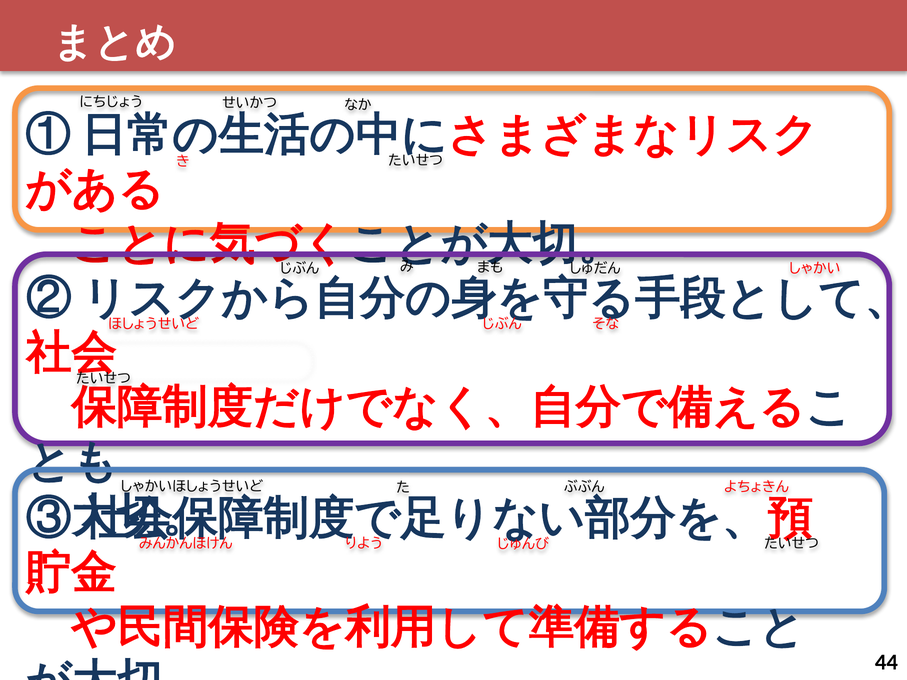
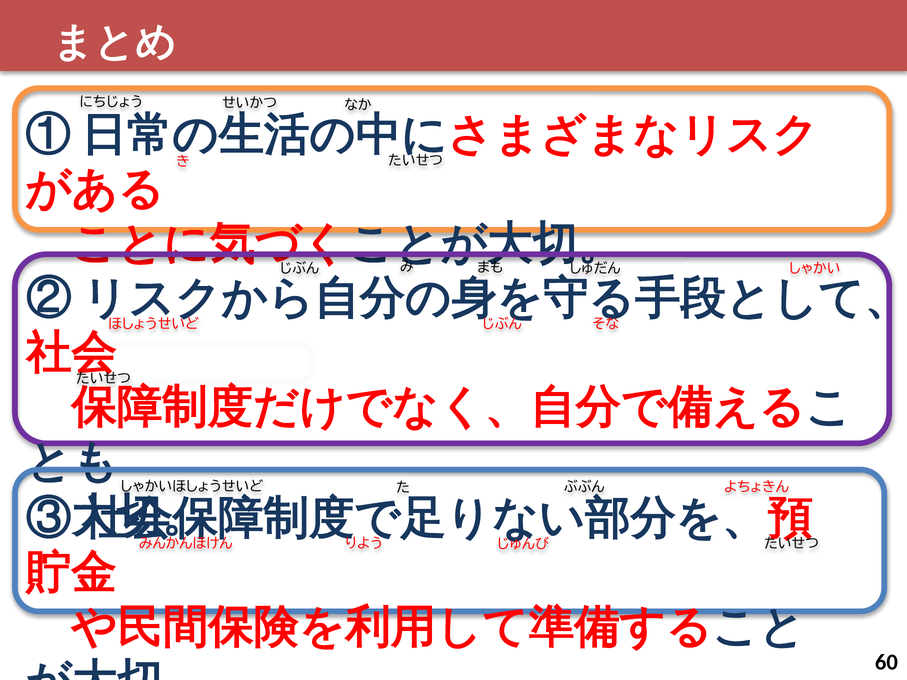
44: 44 -> 60 (886, 662)
